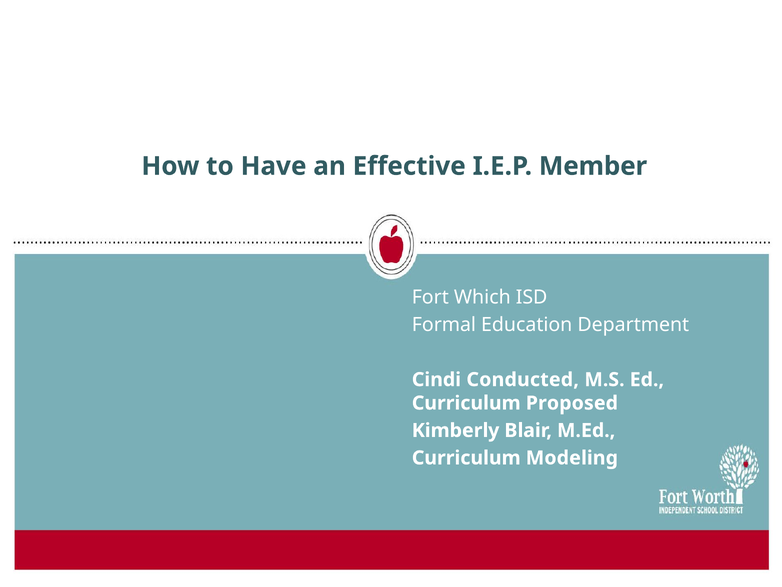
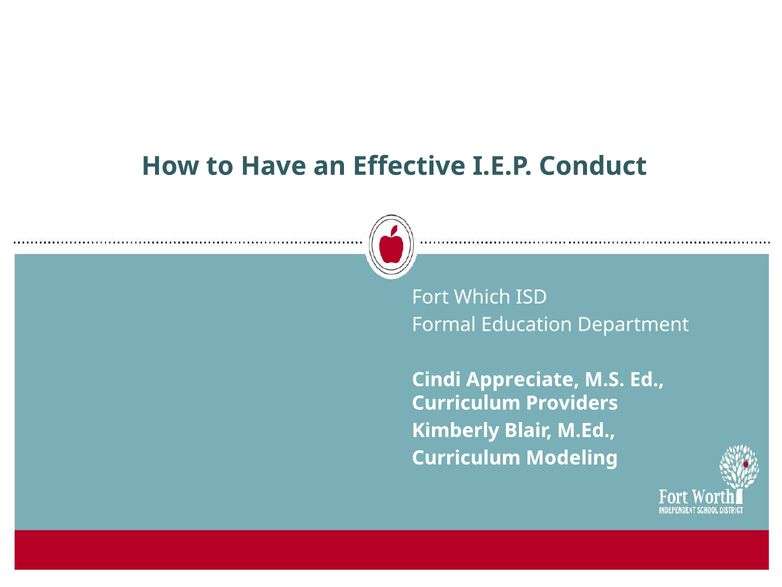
Member: Member -> Conduct (593, 166)
Conducted: Conducted -> Appreciate (523, 379)
Proposed: Proposed -> Providers (572, 403)
